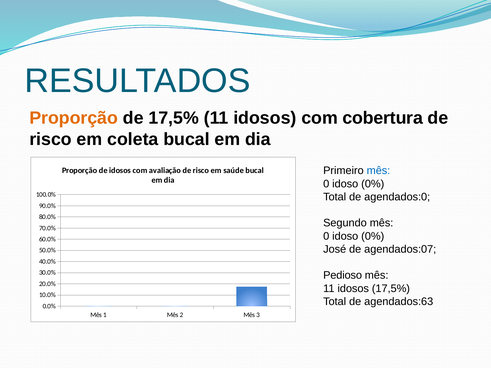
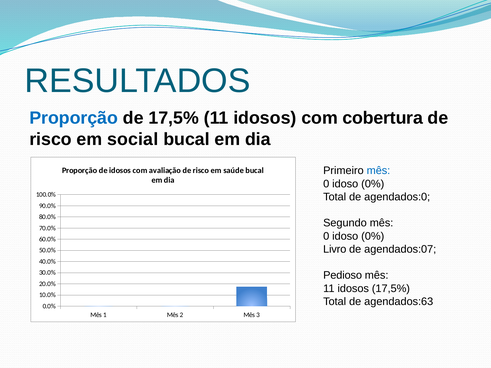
Proporção colour: orange -> blue (74, 118)
coleta: coleta -> social (133, 139)
José: José -> Livro (335, 249)
